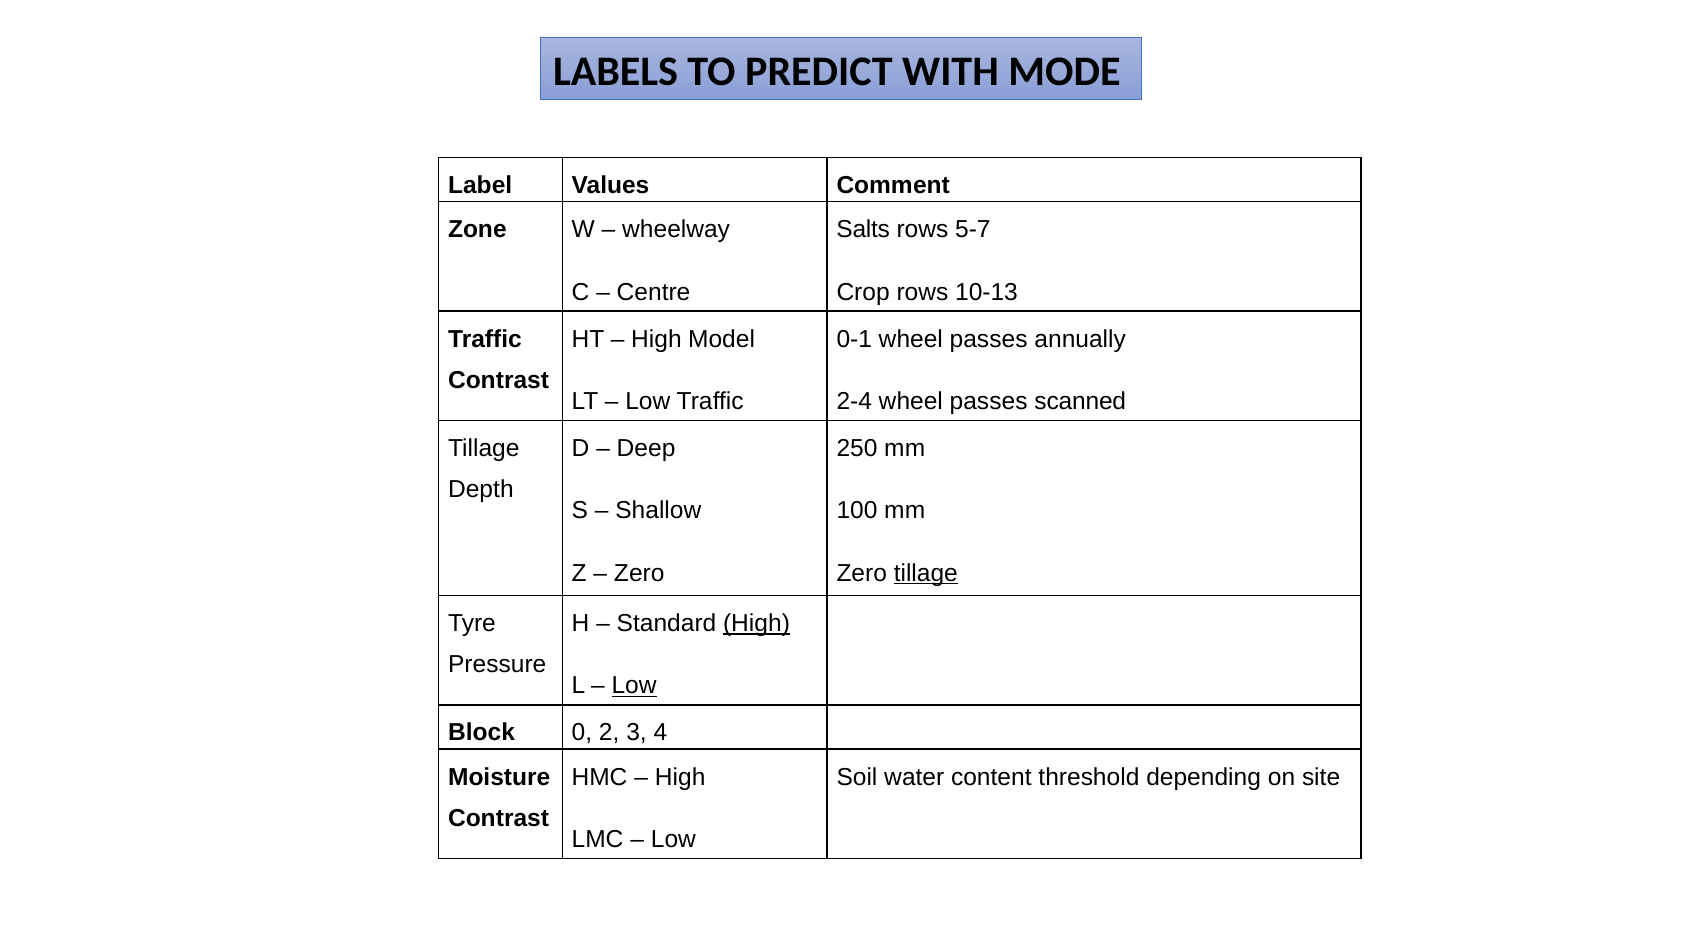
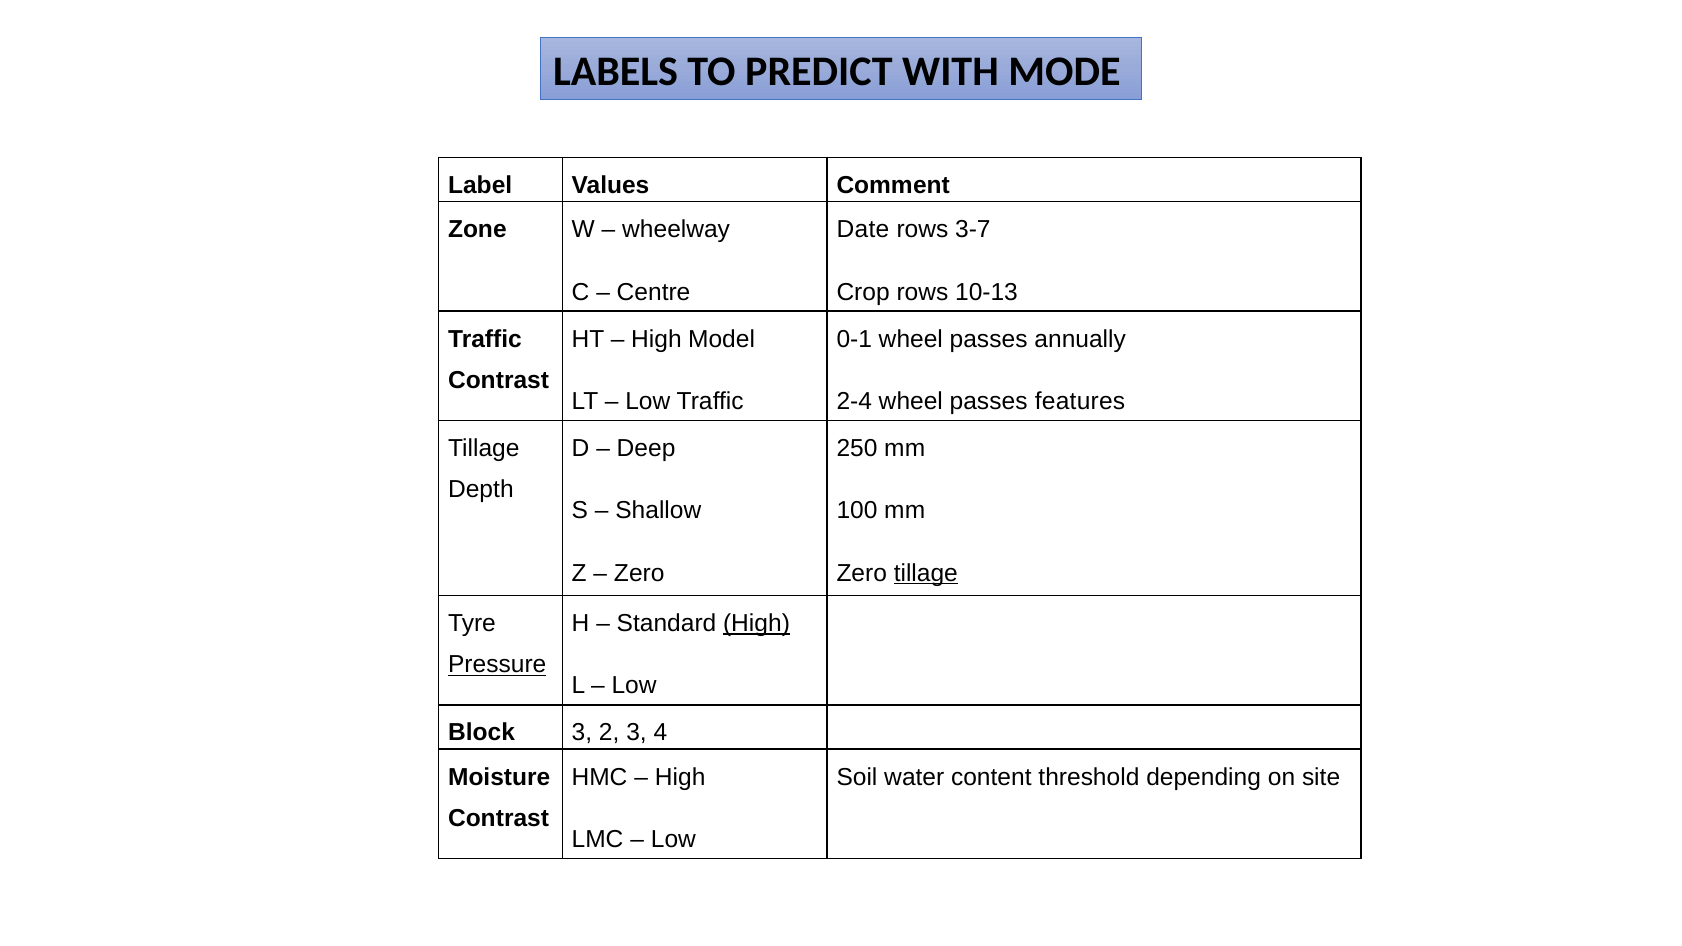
Salts: Salts -> Date (863, 230)
5-7: 5-7 -> 3-7 (973, 230)
scanned: scanned -> features (1080, 401)
Pressure underline: none -> present (497, 665)
Low underline: present -> none (634, 686)
Block 0: 0 -> 3 (582, 733)
